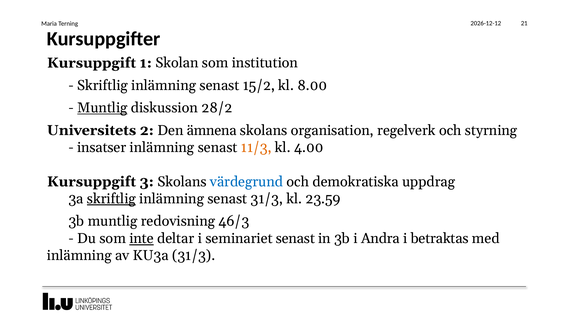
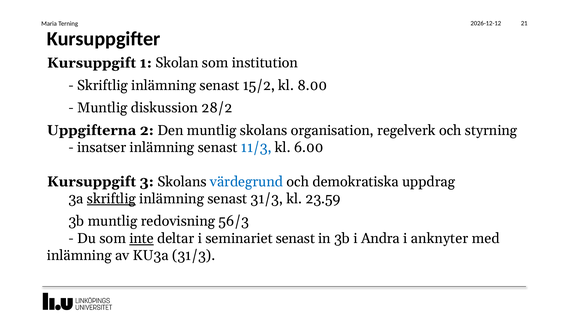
Muntlig underline: present -> none (102, 108)
Universitets: Universitets -> Uppgifterna (92, 130)
Den ämnena: ämnena -> muntlig (212, 130)
11/3 colour: orange -> blue (256, 148)
4.00: 4.00 -> 6.00 (309, 148)
46/3: 46/3 -> 56/3 (234, 221)
betraktas: betraktas -> anknyter (440, 239)
